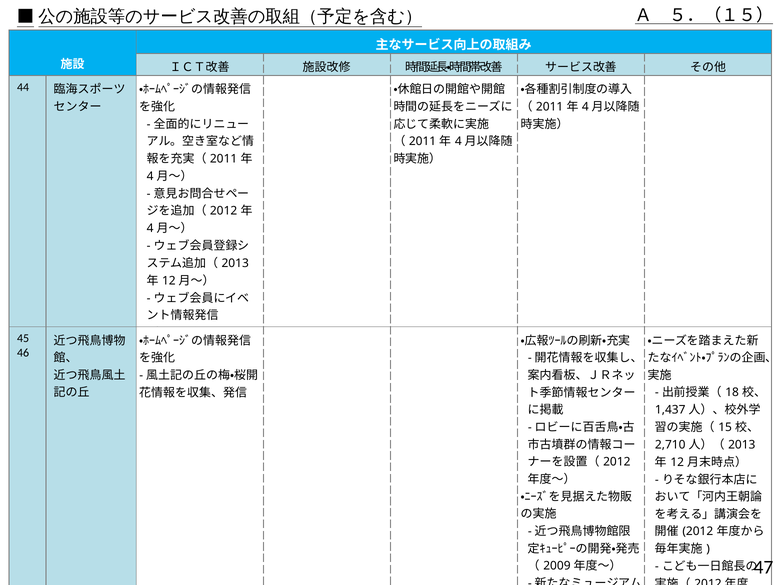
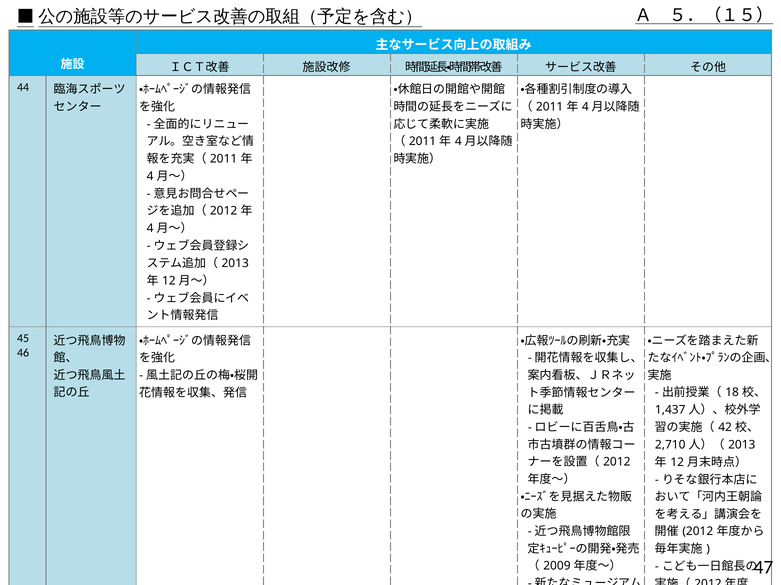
15: 15 -> 42 (725, 428)
